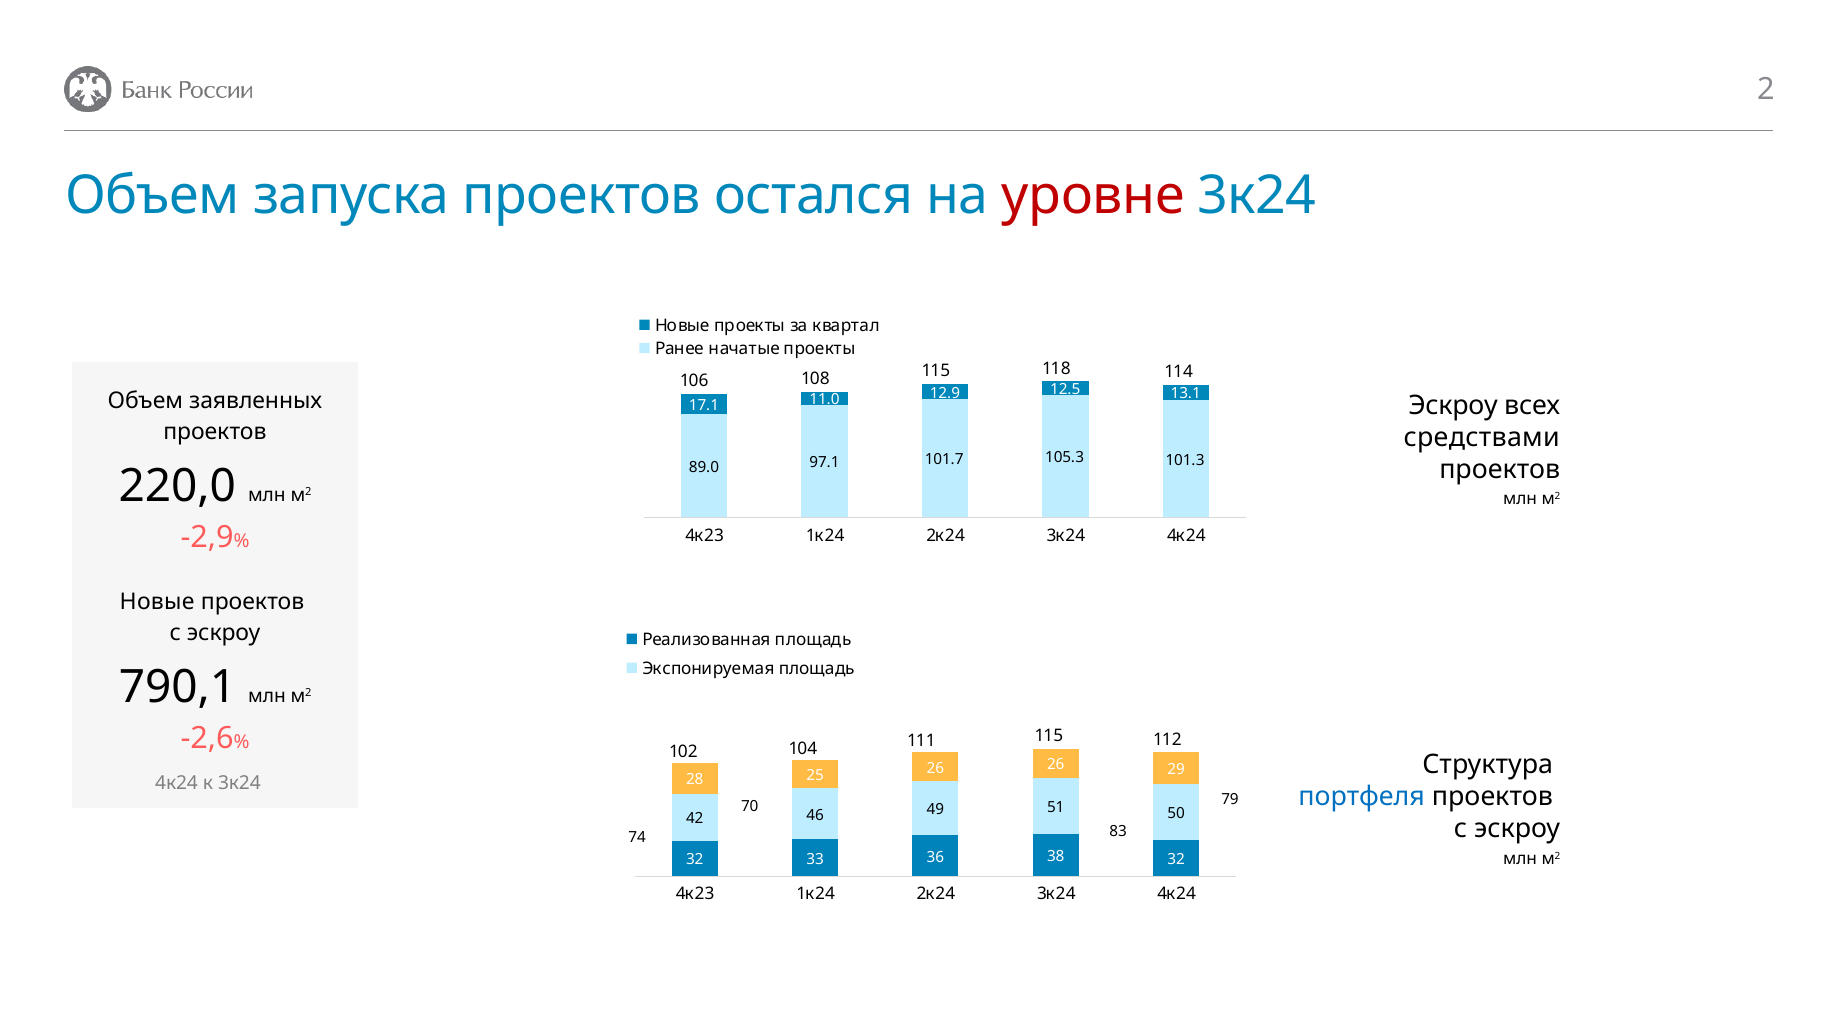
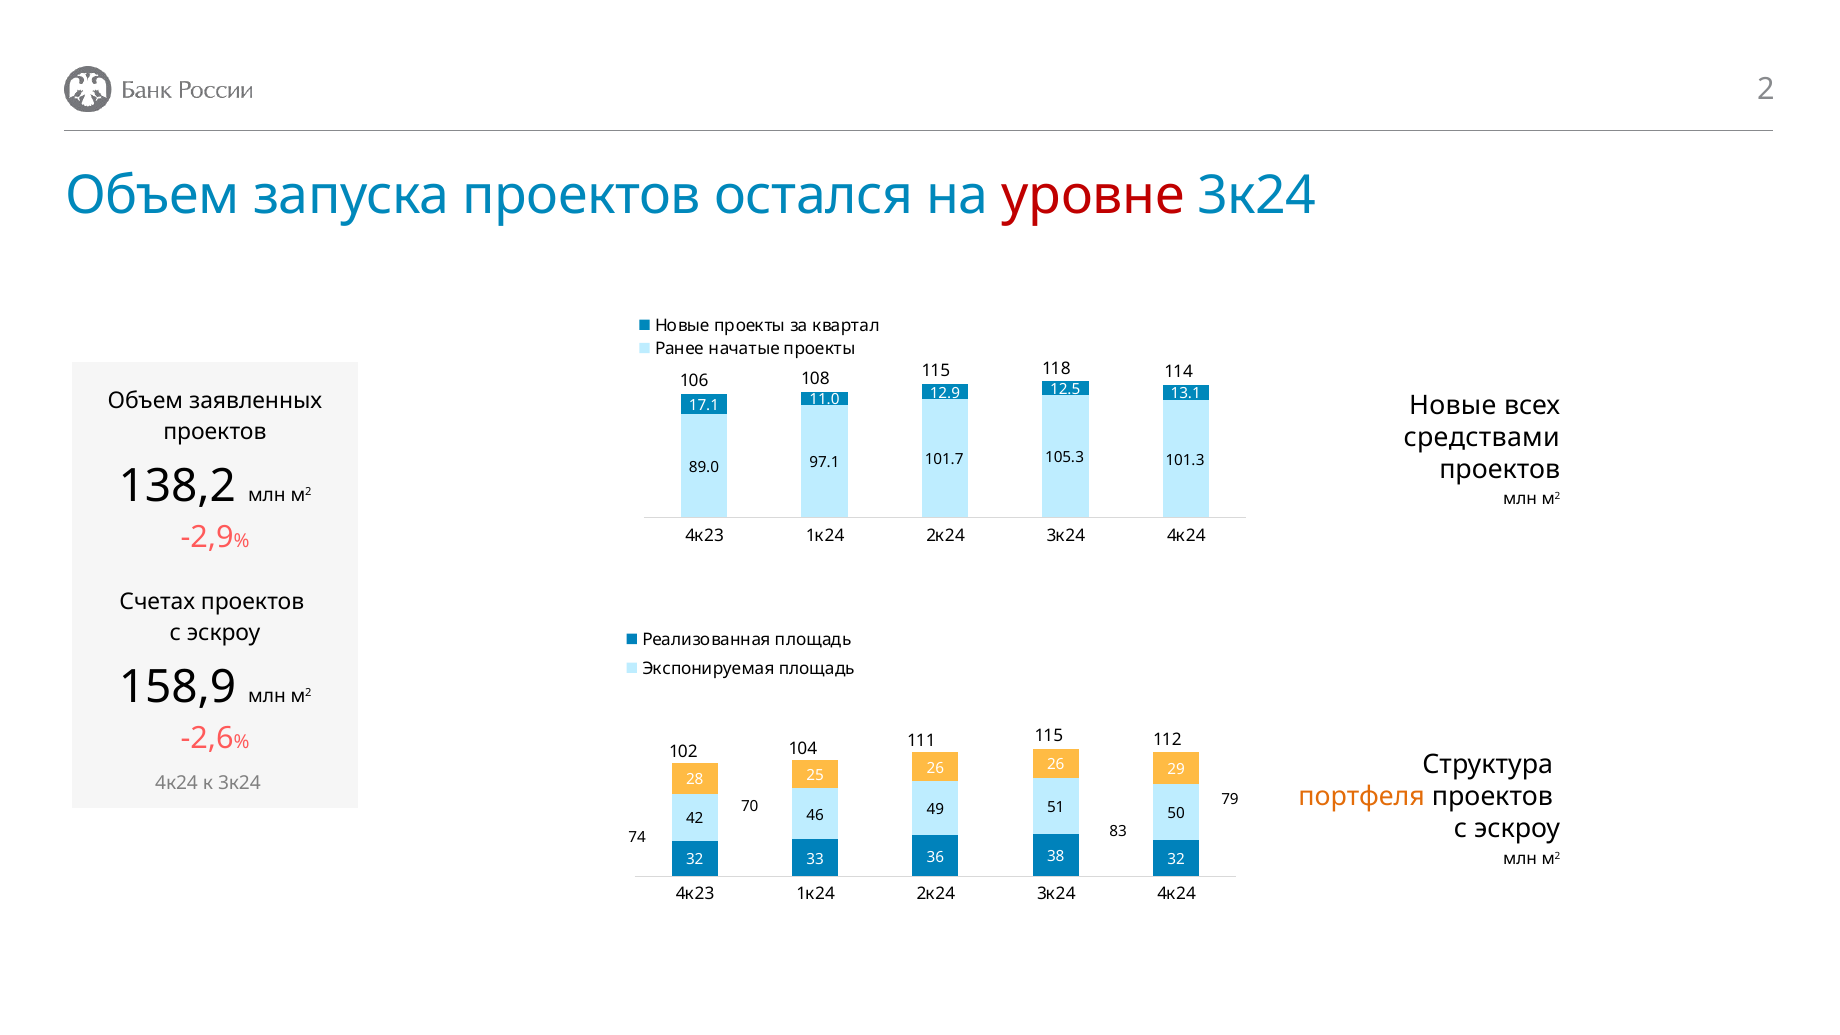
Эскроу: Эскроу -> Новые (1453, 405)
220,0: 220,0 -> 138,2 (177, 486)
Новые: Новые -> Счетах (157, 602)
790,1: 790,1 -> 158,9 (177, 687)
портфеля colour: blue -> orange (1362, 797)
